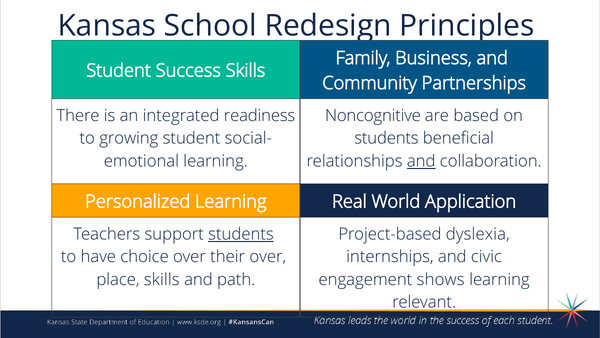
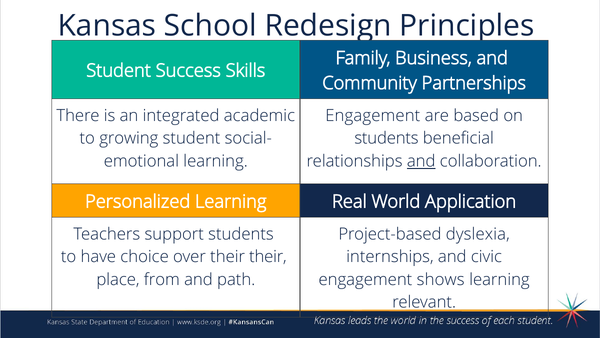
readiness: readiness -> academic (259, 115)
Noncognitive: Noncognitive -> Engagement (373, 115)
students underline: present -> none (241, 234)
their over: over -> their (268, 256)
place skills: skills -> from (162, 279)
